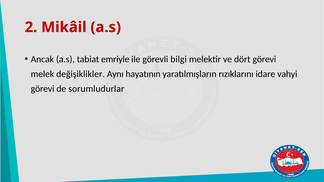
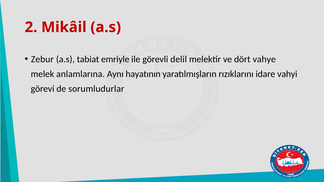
Ancak: Ancak -> Zebur (42, 59)
bilgi: bilgi -> delil (179, 59)
dört görevi: görevi -> vahye (264, 59)
değişiklikler: değişiklikler -> anlamlarına (81, 74)
